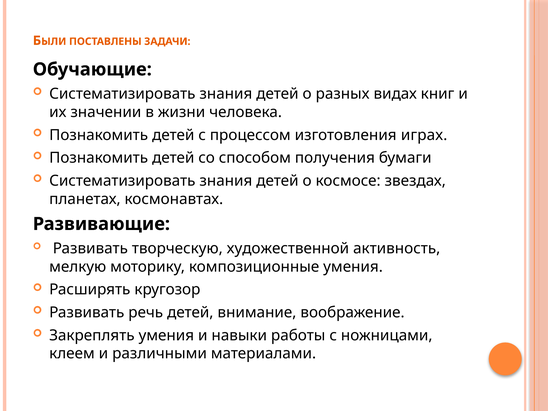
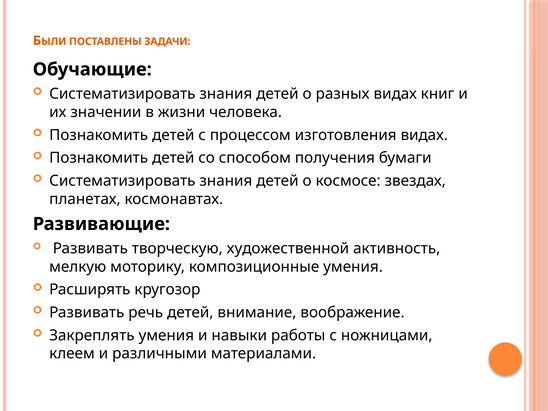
изготовления играх: играх -> видах (424, 135)
